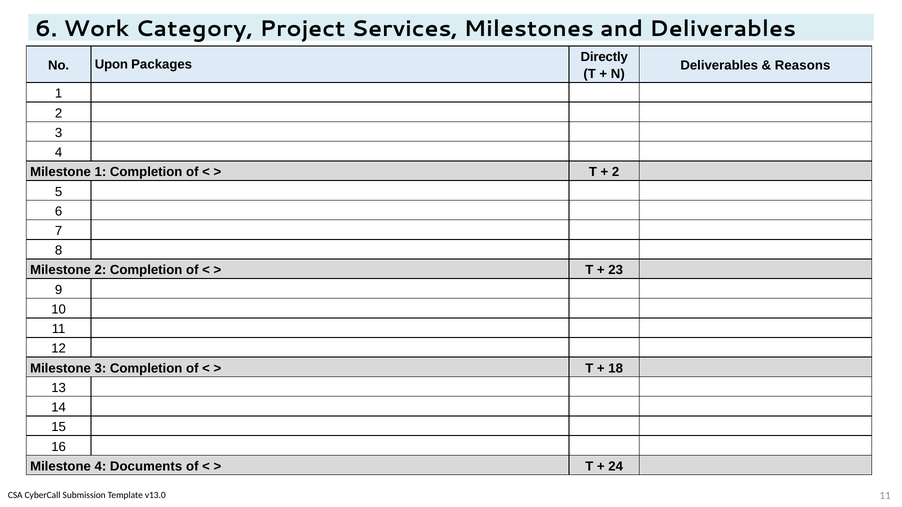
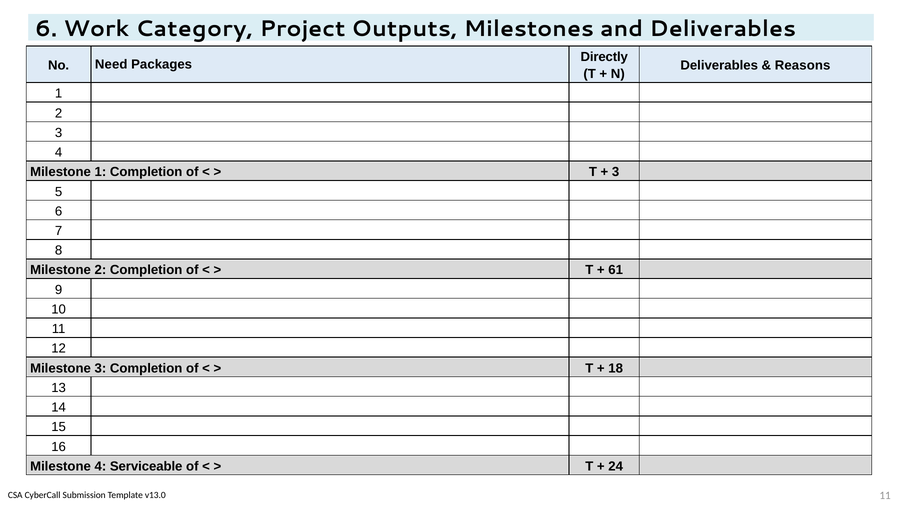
Services: Services -> Outputs (404, 29)
Upon: Upon -> Need (111, 64)
2: 2 -> 3 (616, 172)
23: 23 -> 61 (616, 270)
Documents: Documents -> Serviceable (146, 467)
